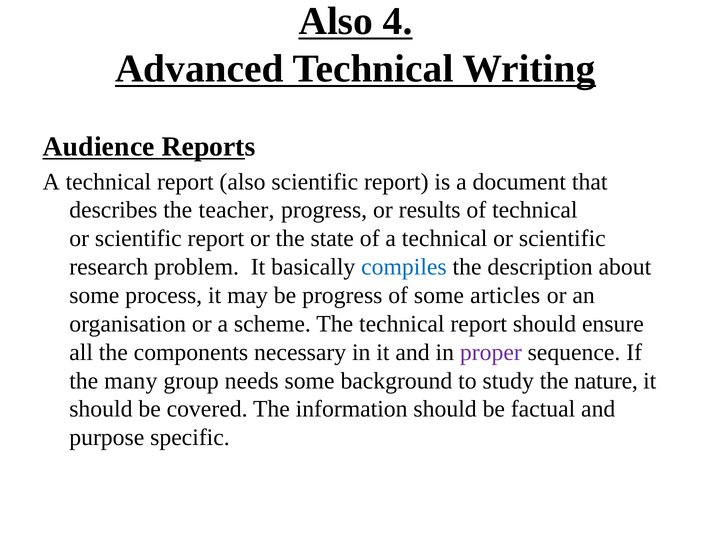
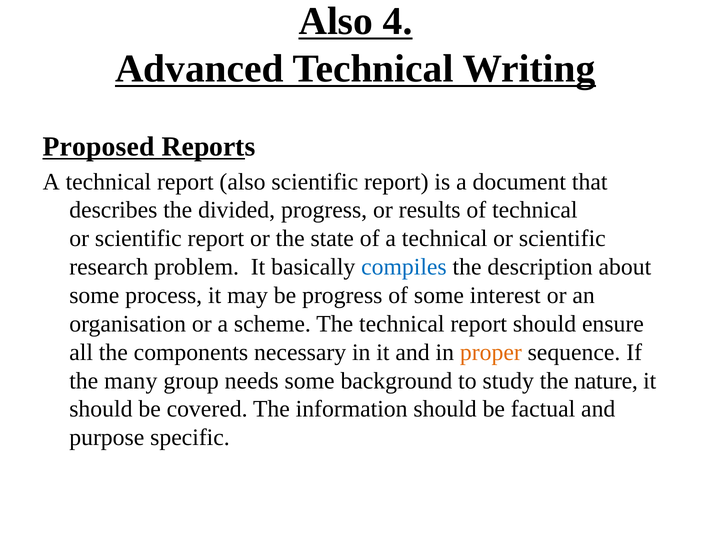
Audience: Audience -> Proposed (99, 147)
teacher: teacher -> divided (237, 210)
articles: articles -> interest (505, 296)
proper colour: purple -> orange (491, 352)
